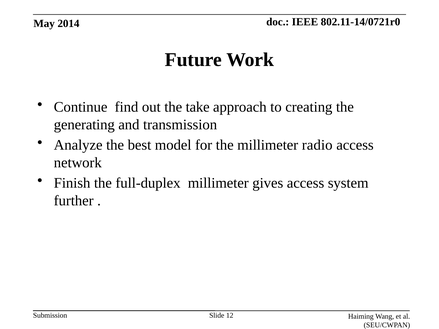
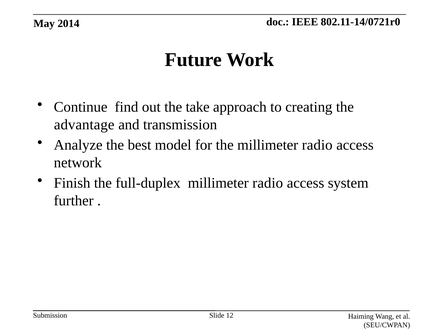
generating: generating -> advantage (84, 125)
full-duplex millimeter gives: gives -> radio (268, 183)
